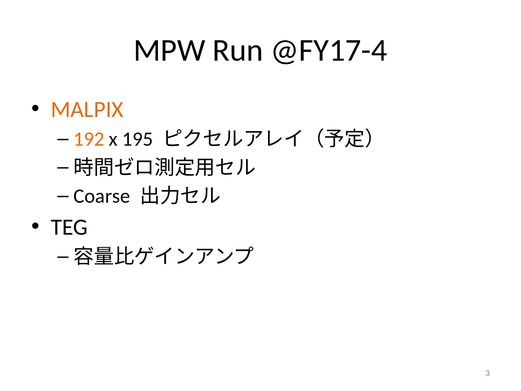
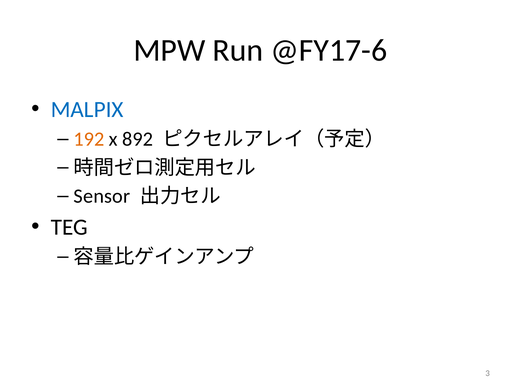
@FY17-4: @FY17-4 -> @FY17-6 (329, 50)
MALPIX colour: orange -> blue (87, 109)
195: 195 -> 892 (138, 139)
Coarse: Coarse -> Sensor (102, 196)
